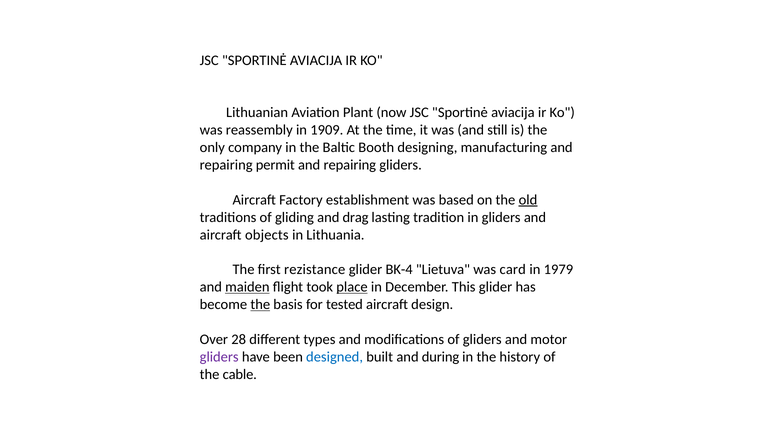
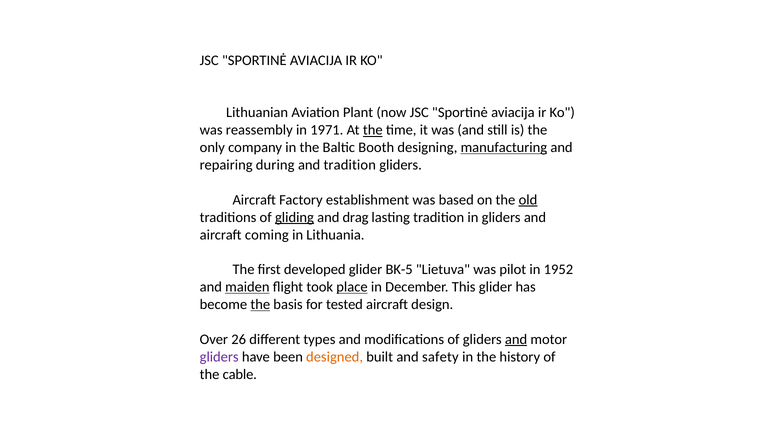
1909: 1909 -> 1971 (327, 130)
the underline: none -> present (373, 130)
manufacturing underline: none -> present (504, 148)
permit: permit -> during (275, 165)
repairing: repairing -> tradition (350, 165)
gliding underline: none -> present (294, 218)
objects: objects -> coming (267, 235)
rezistance: rezistance -> developed (315, 270)
BK-4: BK-4 -> BK-5 (399, 270)
card: card -> pilot (513, 270)
1979: 1979 -> 1952 (558, 270)
28: 28 -> 26 (239, 340)
and underline: none -> present (516, 340)
designed colour: blue -> orange (335, 357)
during: during -> safety (440, 357)
